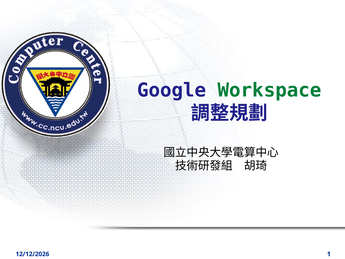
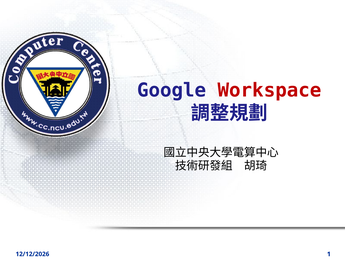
Workspace colour: green -> red (270, 90)
